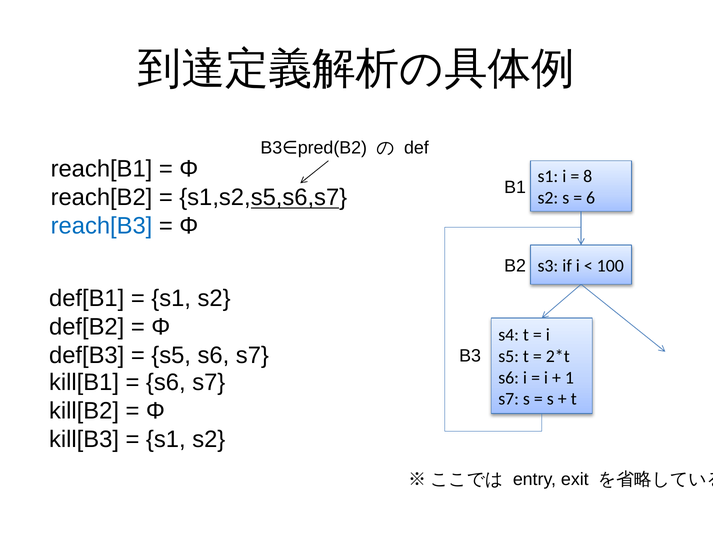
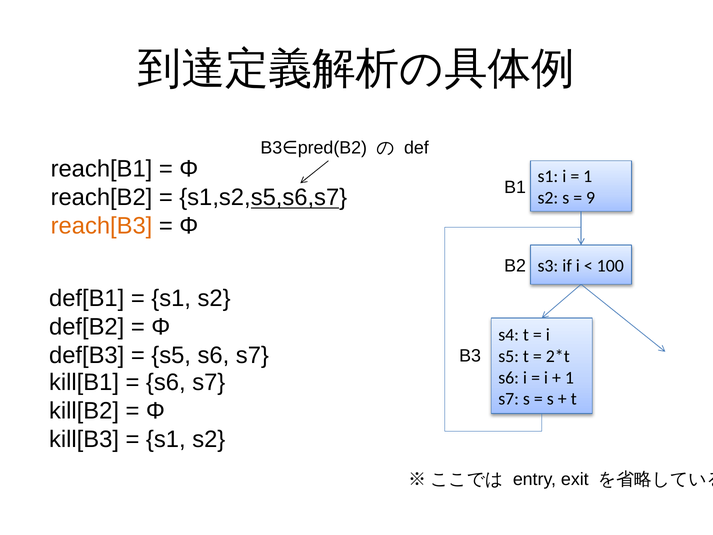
8: 8 -> 1 (588, 176)
6: 6 -> 9 (591, 198)
reach[B3 colour: blue -> orange (101, 226)
